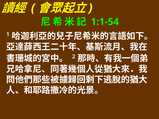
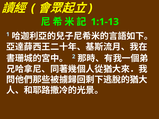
1:1-54: 1:1-54 -> 1:1-13 (105, 22)
